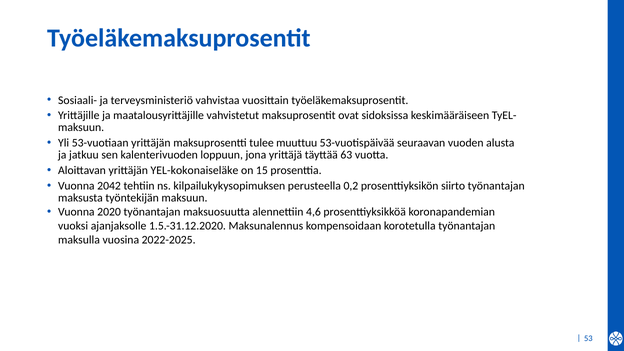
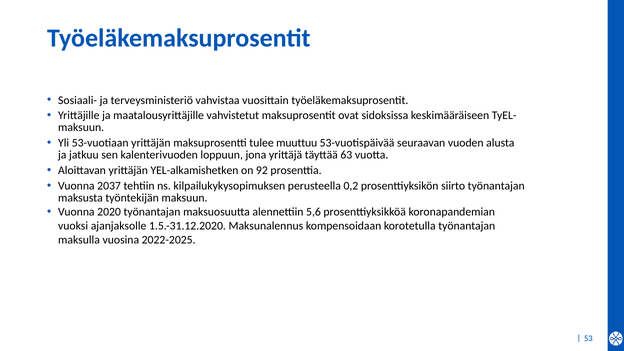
YEL-kokonaiseläke: YEL-kokonaiseläke -> YEL-alkamishetken (195, 170)
15: 15 -> 92 (262, 170)
2042: 2042 -> 2037 (109, 186)
4,6: 4,6 -> 5,6 (313, 212)
